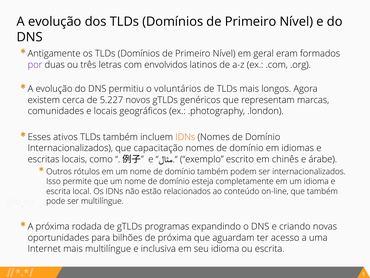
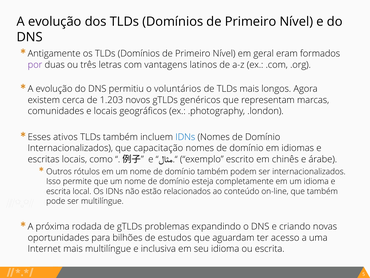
envolvidos: envolvidos -> vantagens (166, 65)
5.227: 5.227 -> 1.203 (111, 100)
IDNs colour: orange -> blue (185, 137)
programas: programas -> problemas (167, 226)
de próxima: próxima -> estudos (175, 237)
